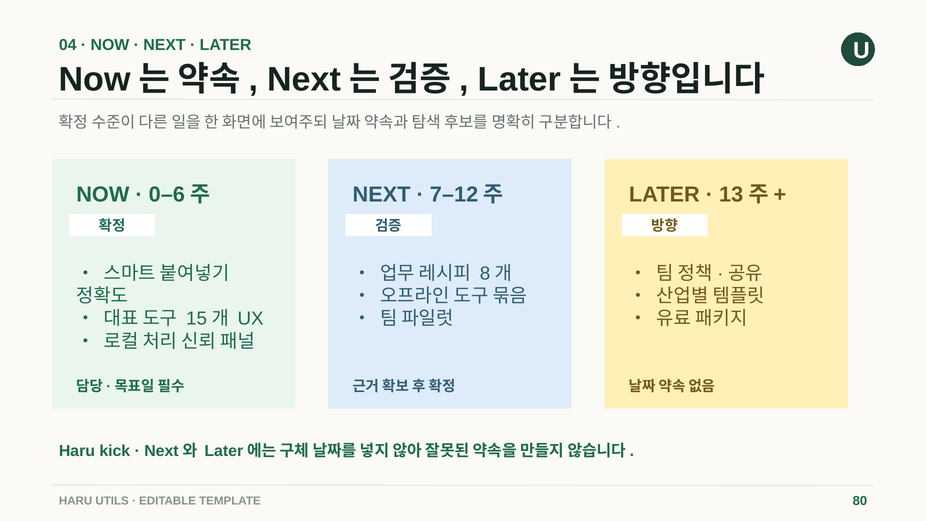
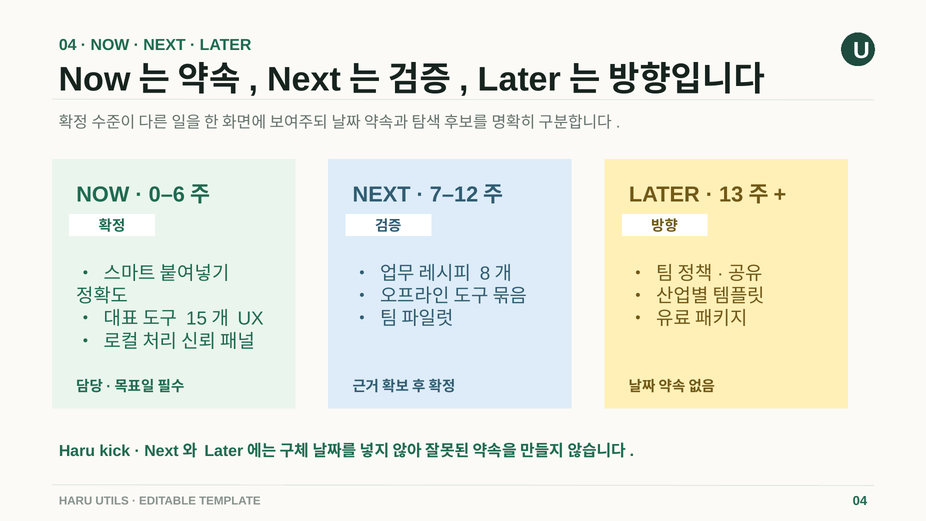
TEMPLATE 80: 80 -> 04 (860, 501)
